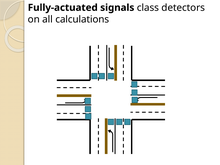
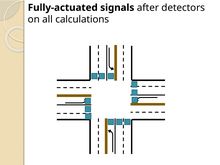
class: class -> after (148, 8)
